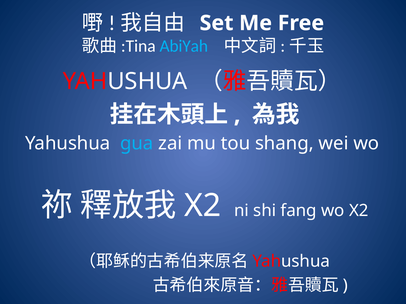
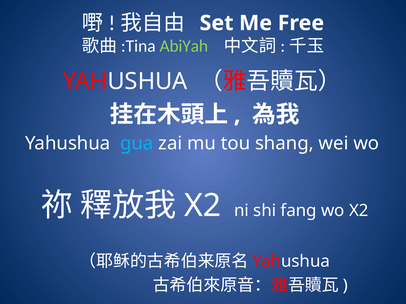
AbiYah colour: light blue -> light green (184, 46)
